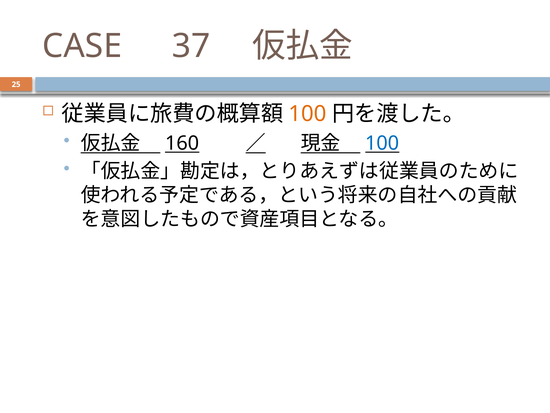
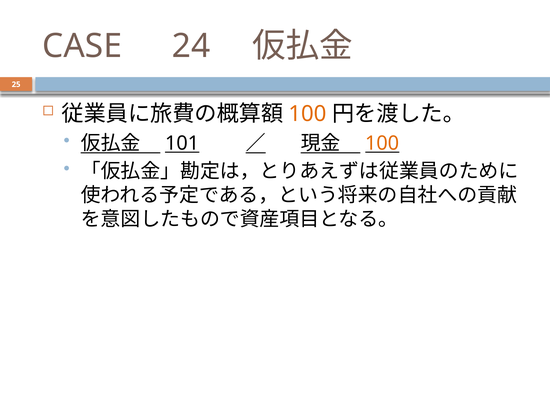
37: 37 -> 24 (191, 46)
160: 160 -> 101 (182, 143)
100 colour: blue -> orange (382, 143)
